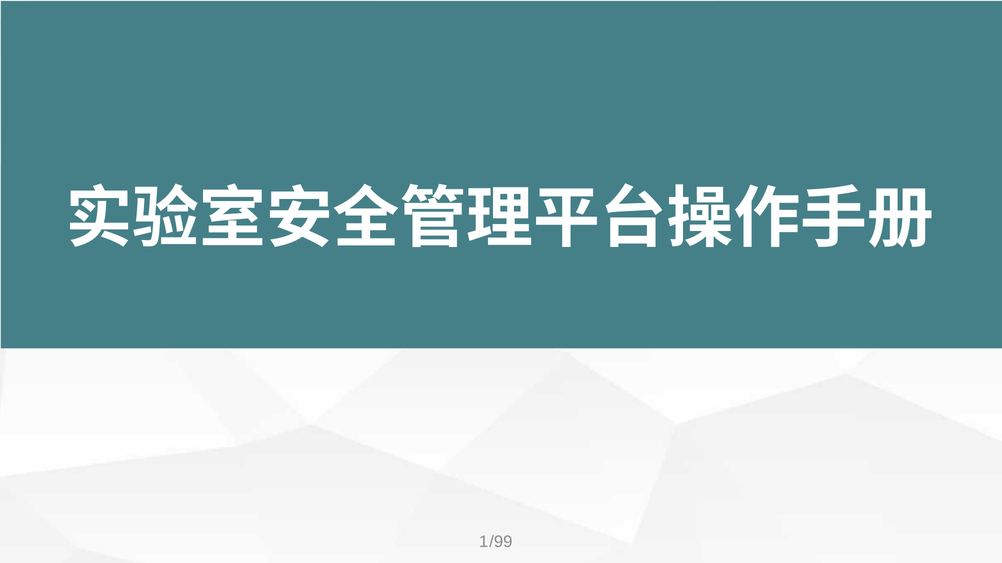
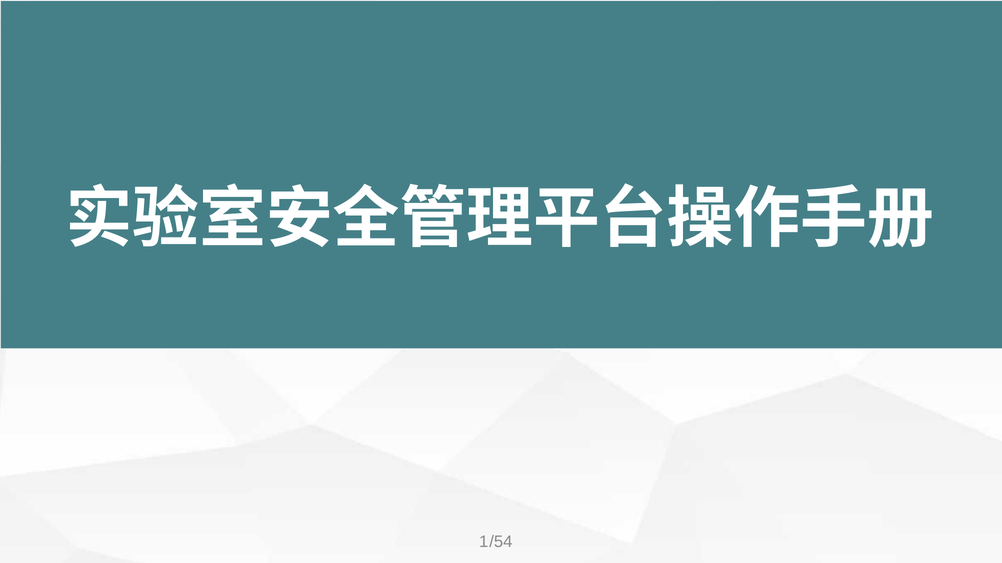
/99: /99 -> /54 (501, 542)
